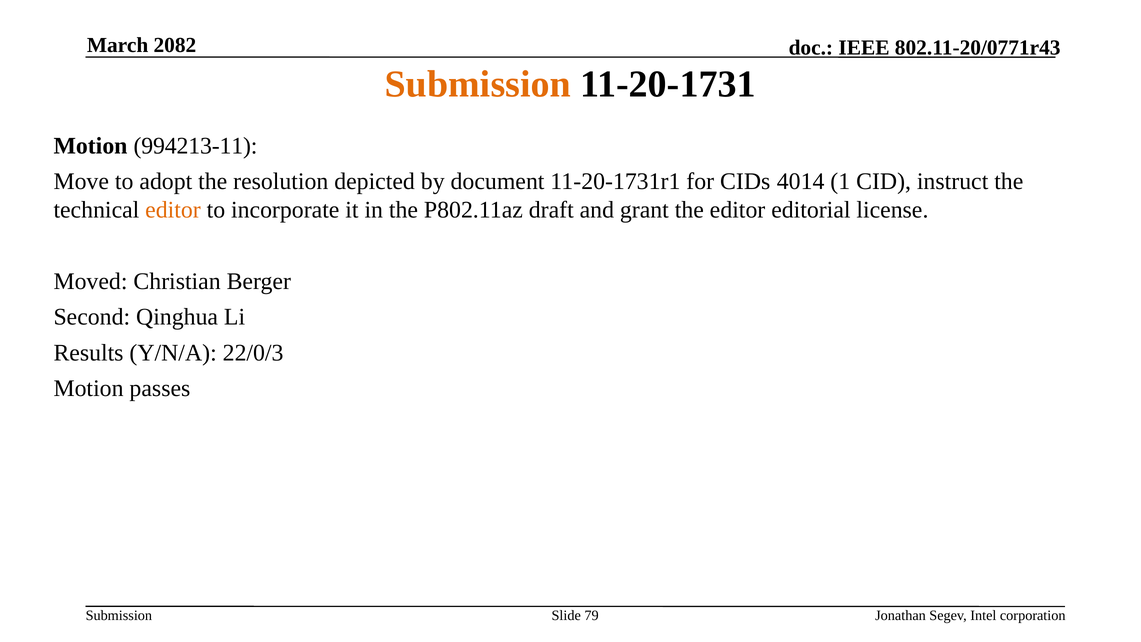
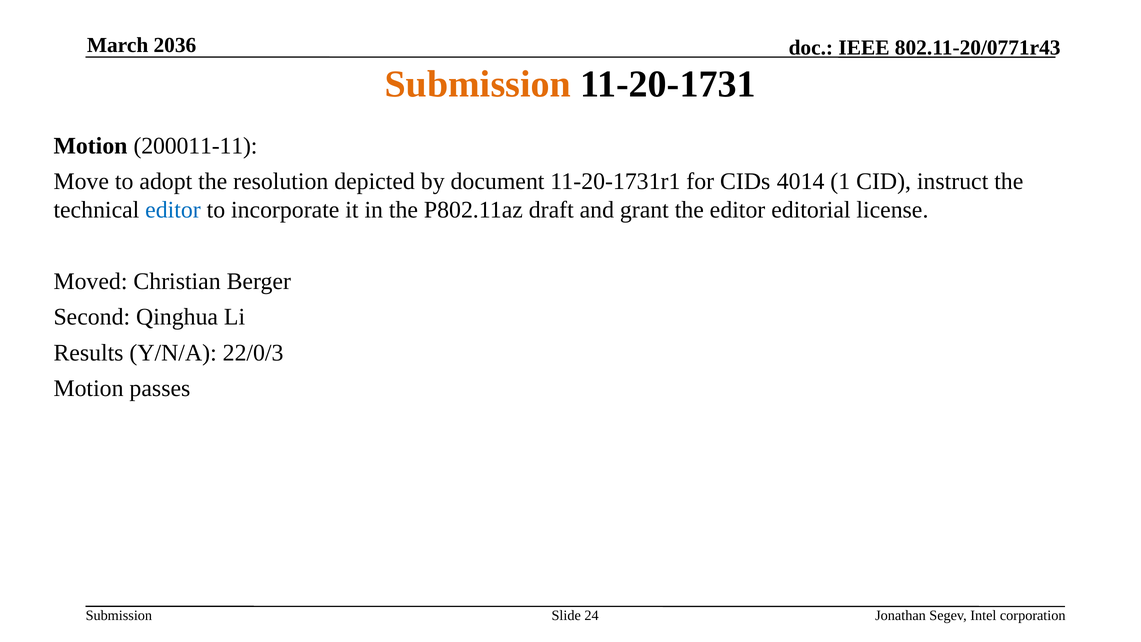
2082: 2082 -> 2036 (175, 45)
994213-11: 994213-11 -> 200011-11 (195, 146)
editor colour: orange -> blue (173, 210)
79: 79 -> 24 (592, 616)
